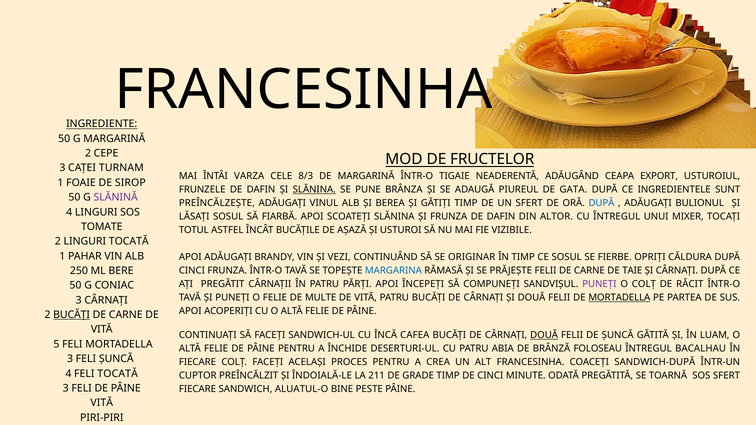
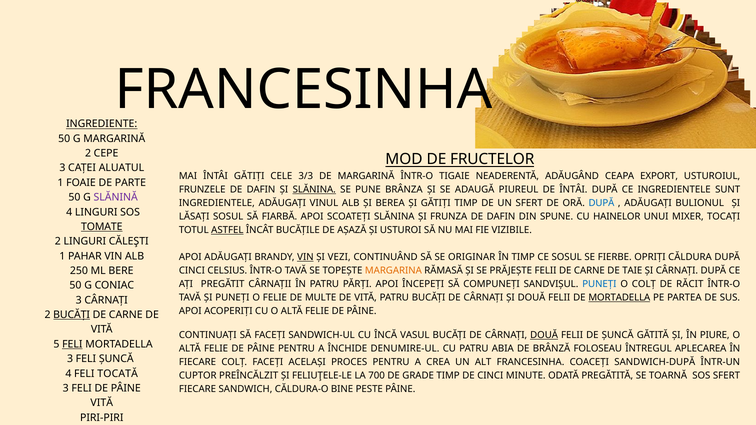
TURNAM: TURNAM -> ALUATUL (121, 168)
ÎNTÂI VARZA: VARZA -> GĂTIȚI (249, 176)
8/3: 8/3 -> 3/3 (306, 176)
SIROP: SIROP -> PARTE (130, 183)
DE GATA: GATA -> ÎNTÂI (573, 190)
PREÎNCĂLZEȘTE: PREÎNCĂLZEȘTE -> INGREDIENTELE (217, 203)
ALTOR: ALTOR -> SPUNE (557, 217)
CU ÎNTREGUL: ÎNTREGUL -> HAINELOR (617, 217)
TOMATE underline: none -> present (102, 227)
ASTFEL underline: none -> present (227, 230)
LINGURI TOCATĂ: TOCATĂ -> CĂLEŞTI (129, 242)
VIN underline: none -> present (305, 257)
CINCI FRUNZA: FRUNZA -> CELSIUS (227, 271)
MARGARINA colour: blue -> orange (393, 271)
PUNEȚI colour: purple -> blue (599, 284)
CAFEA: CAFEA -> VASUL (415, 335)
LUAM: LUAM -> PIURE (715, 335)
FELI underline: none -> present (72, 344)
DESERTURI-UL: DESERTURI-UL -> DENUMIRE-UL (405, 349)
BACALHAU: BACALHAU -> APLECAREA (701, 349)
ÎNDOIALĂ-LE: ÎNDOIALĂ-LE -> FELIUŢELE-LE (322, 376)
211: 211 -> 700 (377, 376)
ALUATUL-O: ALUATUL-O -> CĂLDURA-O (302, 389)
